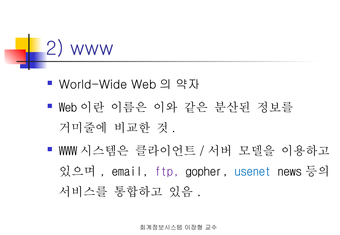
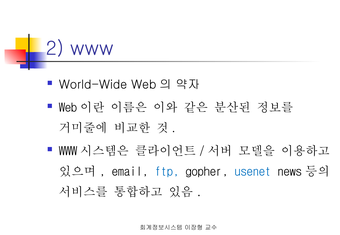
ftp colour: purple -> blue (167, 172)
